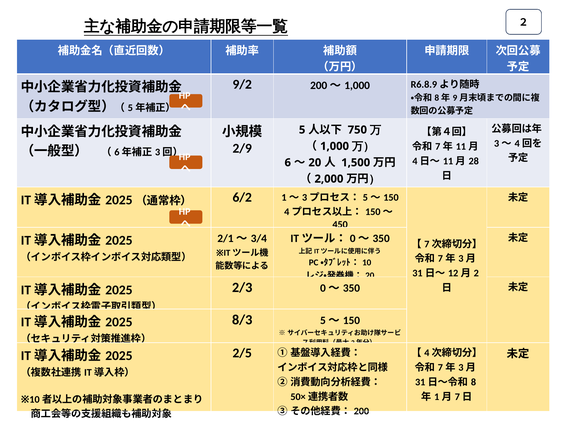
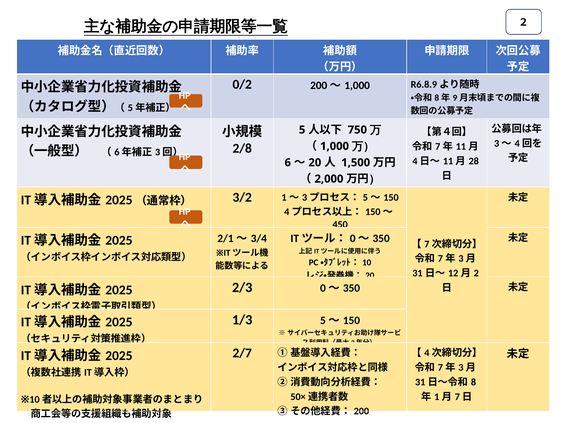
9/2: 9/2 -> 0/2 (242, 84)
2/9: 2/9 -> 2/8 (242, 148)
6/2: 6/2 -> 3/2 (242, 197)
8/3: 8/3 -> 1/3 (242, 320)
2/5: 2/5 -> 2/7 (242, 353)
